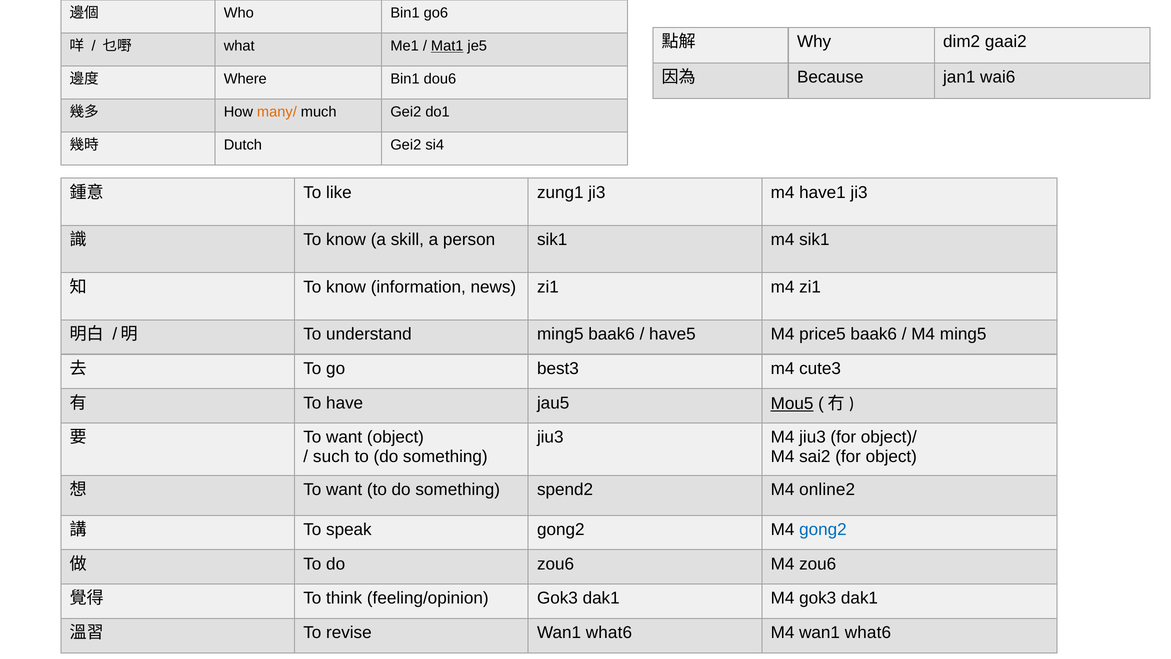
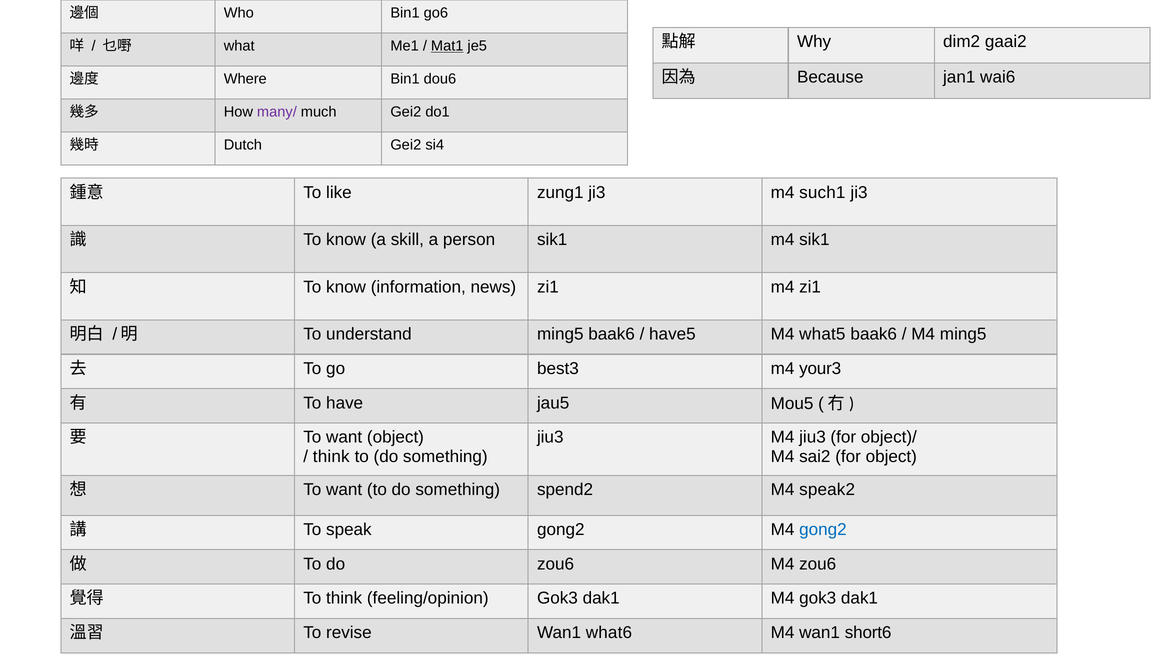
many/ colour: orange -> purple (277, 112)
have1: have1 -> such1 (822, 192)
price5: price5 -> what5 (822, 334)
cute3: cute3 -> your3 (820, 368)
Mou5 underline: present -> none (792, 403)
such: such -> think (331, 456)
online2: online2 -> speak2 (827, 490)
M4 wan1 what6: what6 -> short6 (868, 633)
